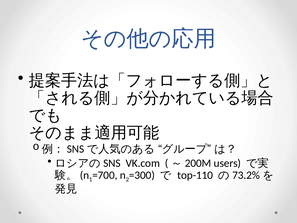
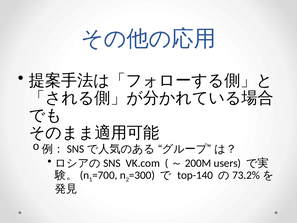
top-110: top-110 -> top-140 (195, 175)
